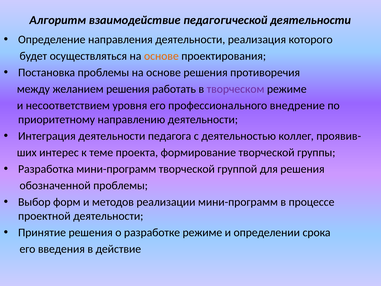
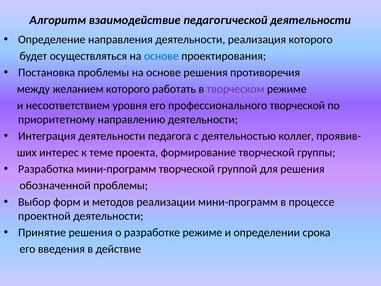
основе colour: orange -> blue (161, 56)
желанием решения: решения -> которого (128, 89)
профессионального внедрение: внедрение -> творческой (297, 105)
